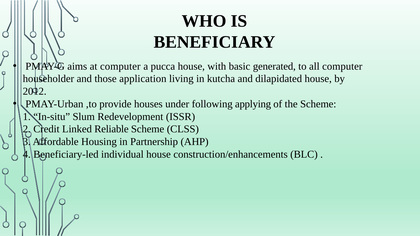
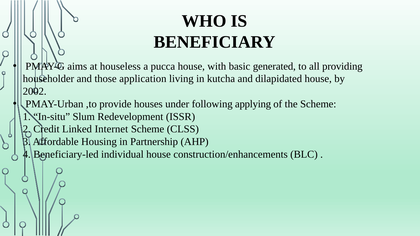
at computer: computer -> houseless (120, 66)
all computer: computer -> providing (342, 66)
2012: 2012 -> 2002 (35, 92)
Reliable: Reliable -> Internet (111, 129)
